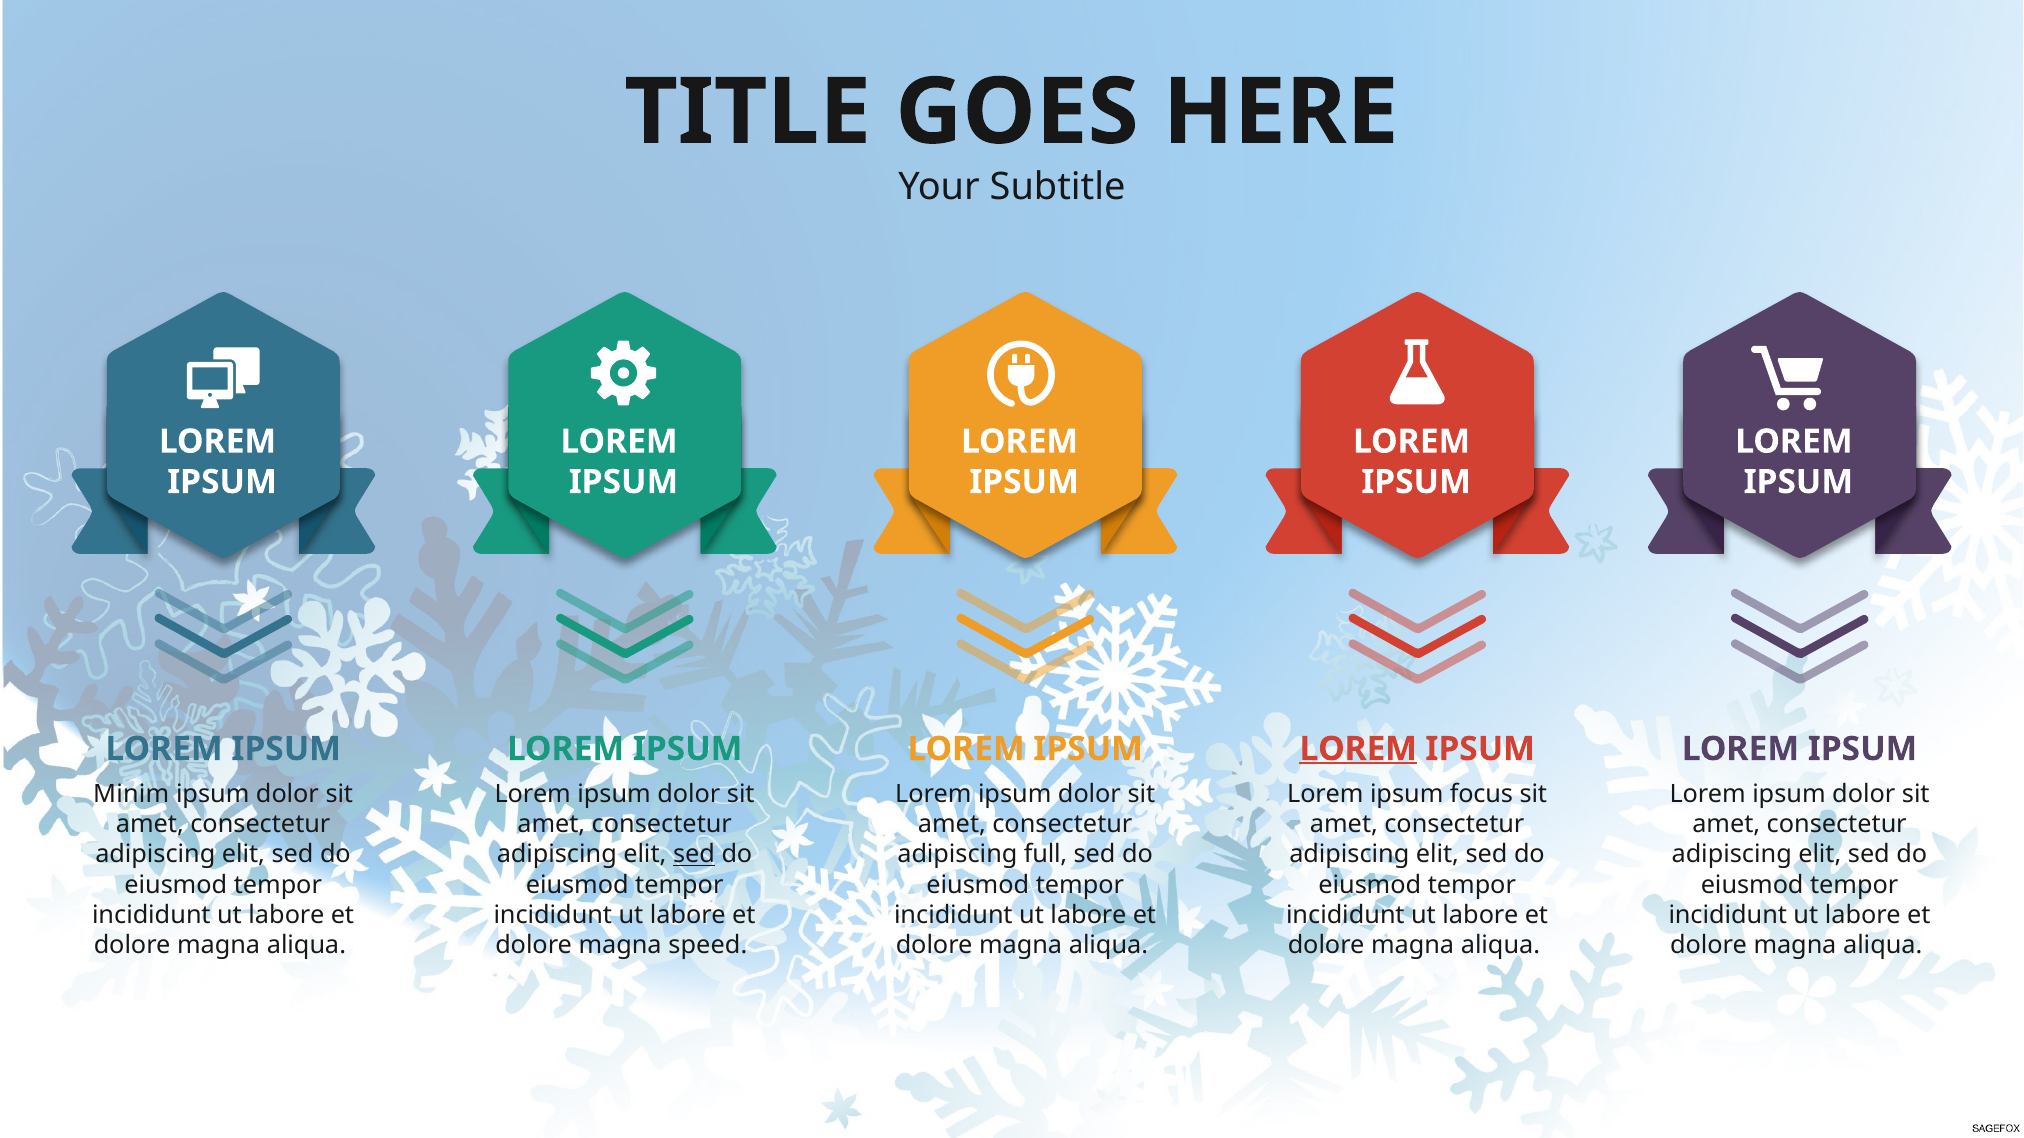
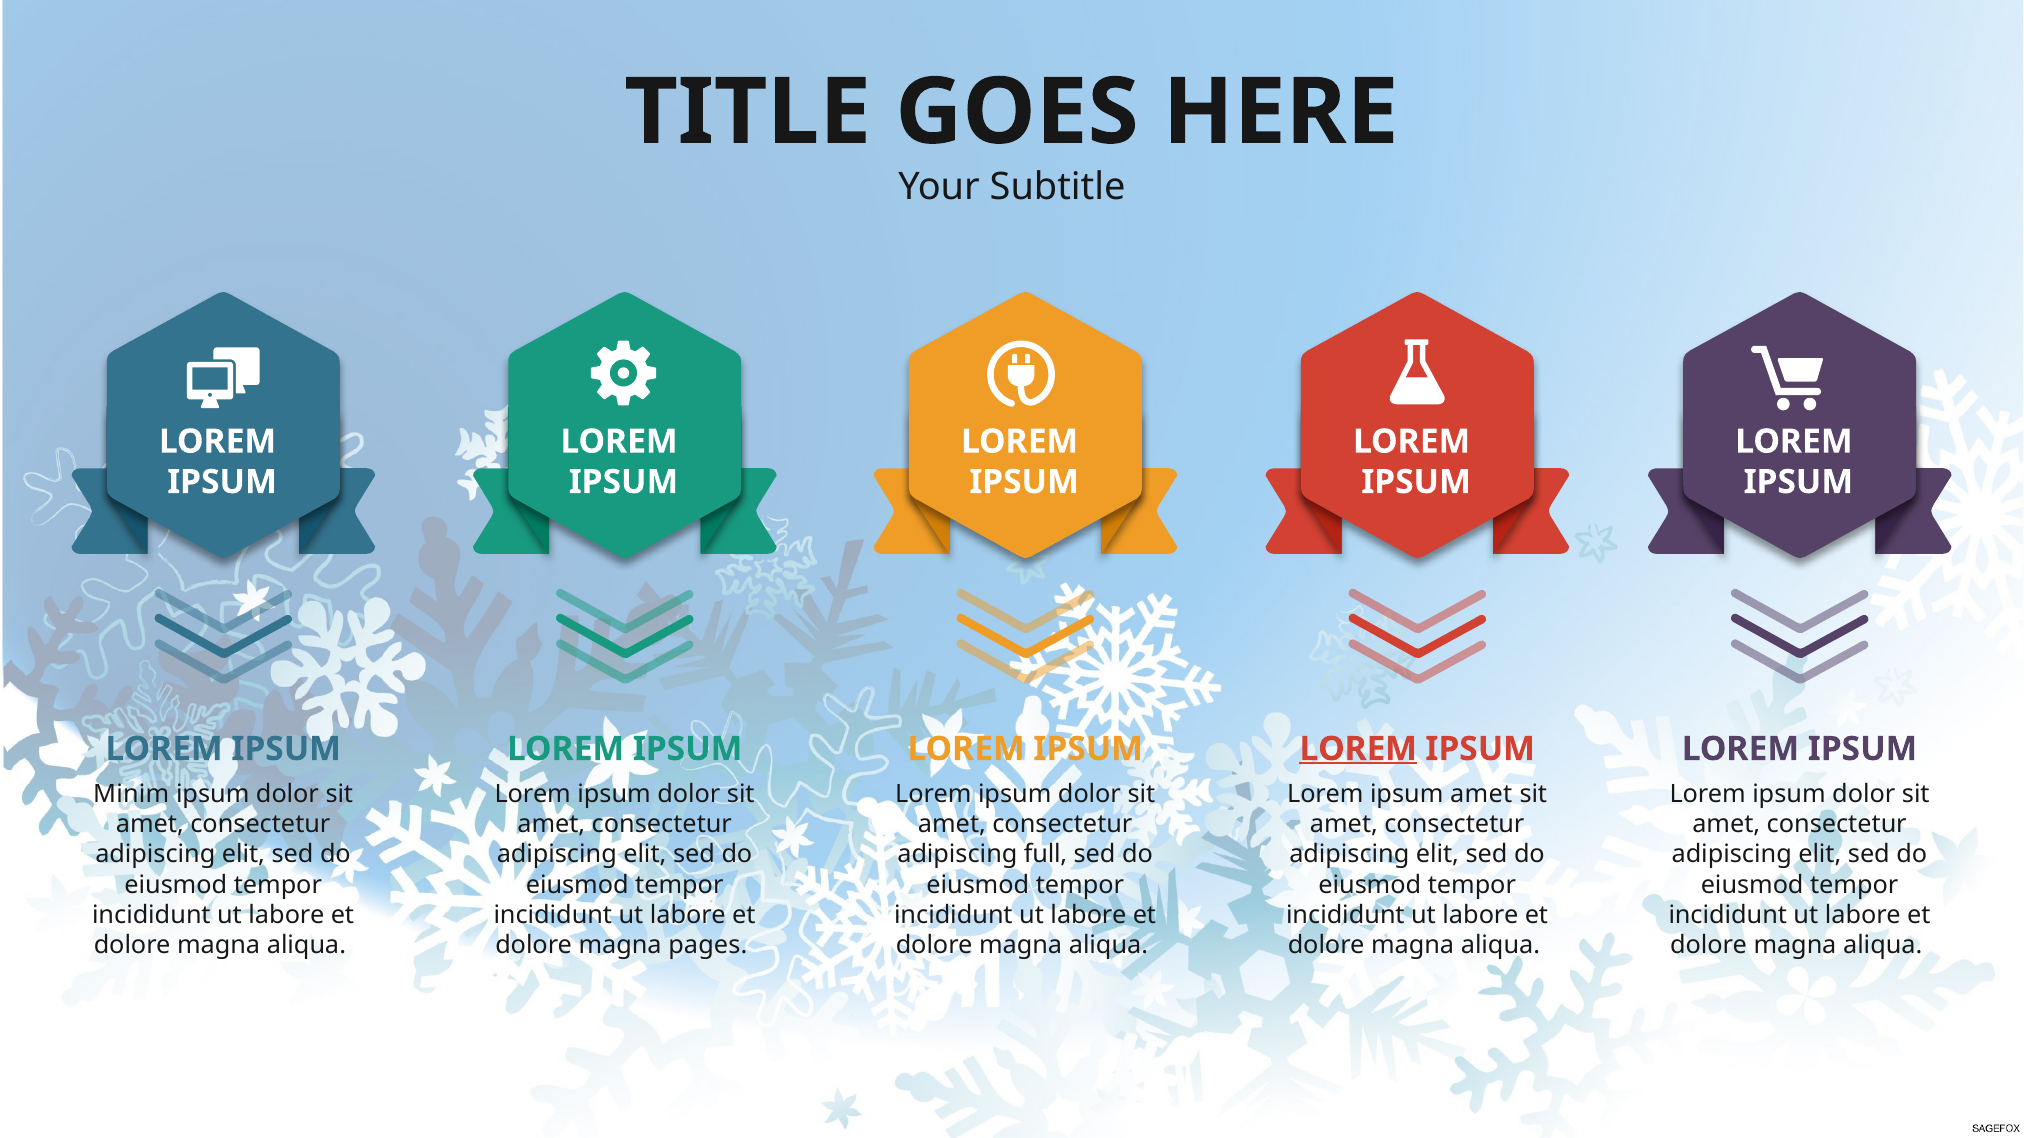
ipsum focus: focus -> amet (1481, 794)
sed underline: present -> none (694, 855)
speed: speed -> pages (708, 946)
